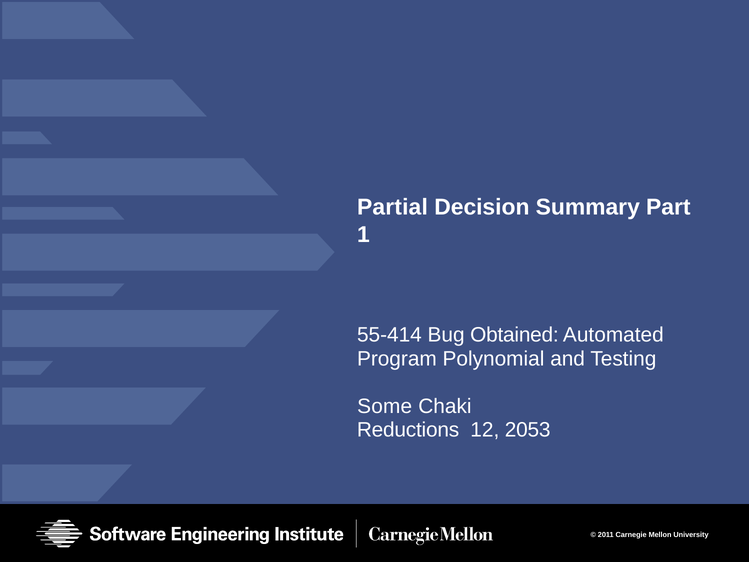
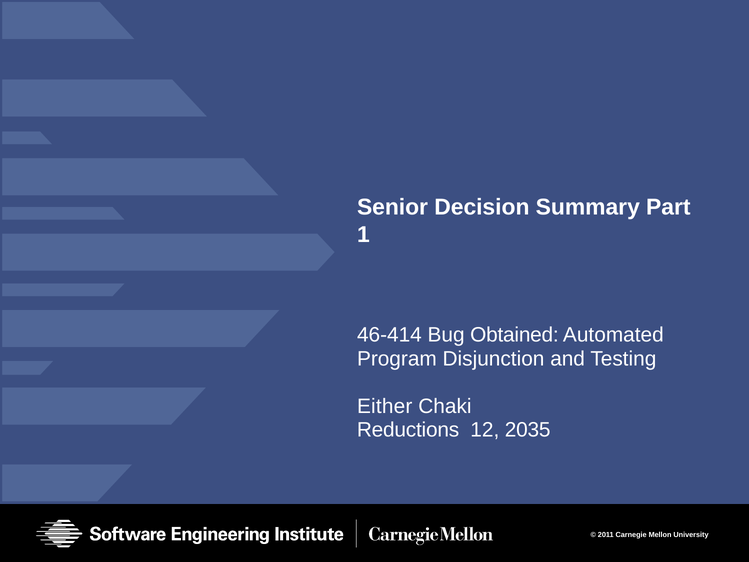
Partial: Partial -> Senior (393, 207)
55-414: 55-414 -> 46-414 (389, 335)
Polynomial: Polynomial -> Disjunction (494, 359)
Some: Some -> Either (385, 406)
2053: 2053 -> 2035 (528, 430)
